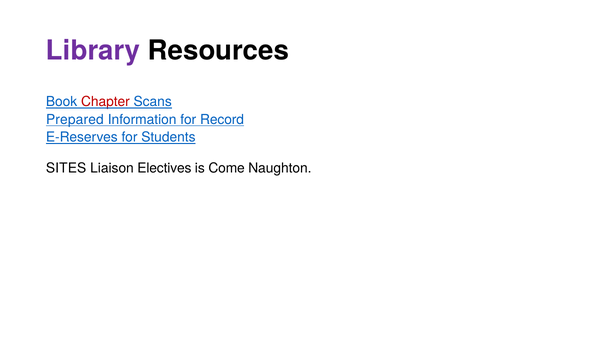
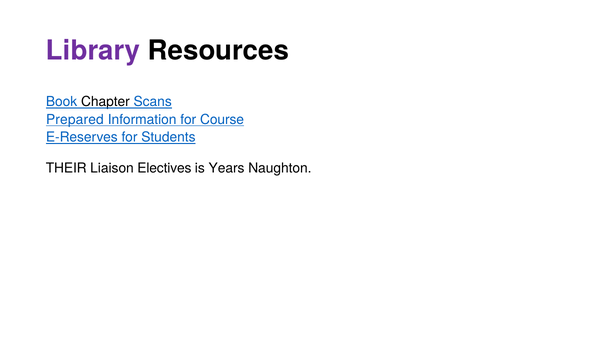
Chapter colour: red -> black (105, 102)
Record: Record -> Course (222, 119)
SITES: SITES -> THEIR (66, 168)
Come: Come -> Years (227, 168)
